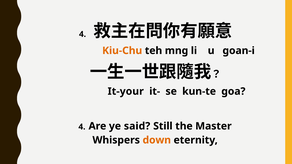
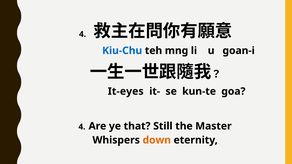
Kiu-Chu colour: orange -> blue (122, 51)
It-your: It-your -> It-eyes (126, 91)
said: said -> that (137, 126)
